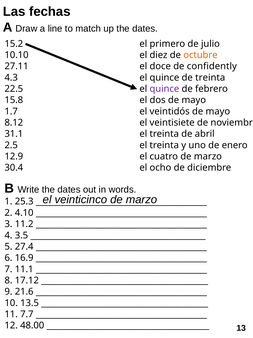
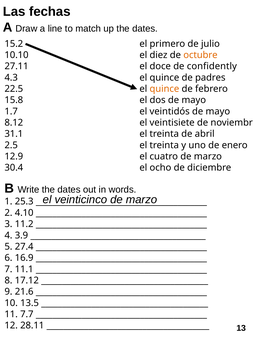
de treinta: treinta -> padres (210, 77)
quince colour: purple -> orange (164, 89)
3.5: 3.5 -> 3.9 (21, 235)
48.00: 48.00 -> 28.11 (32, 325)
